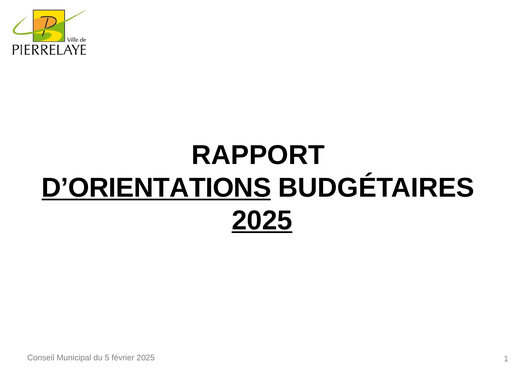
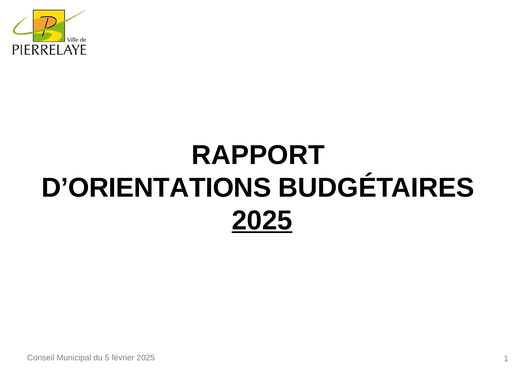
D’ORIENTATIONS underline: present -> none (156, 188)
